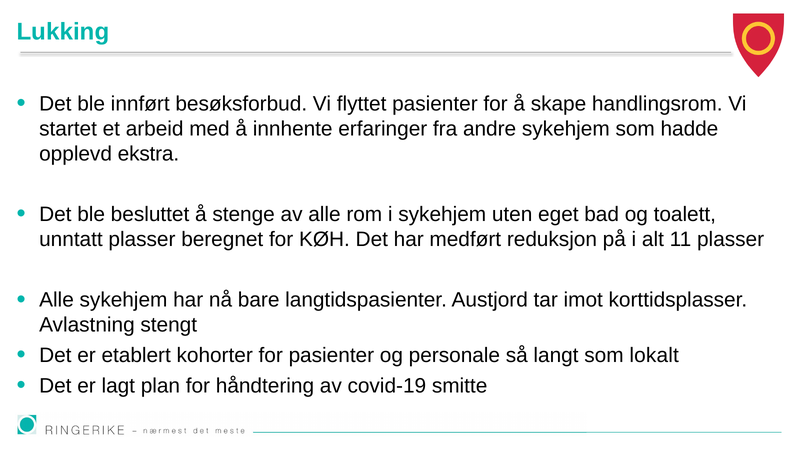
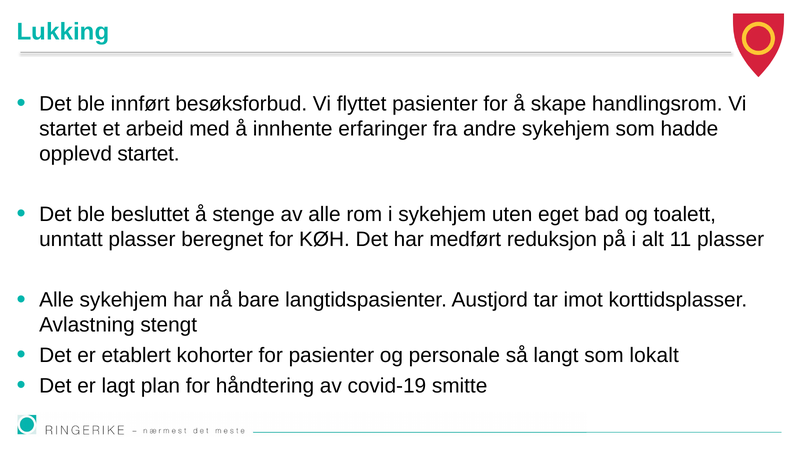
opplevd ekstra: ekstra -> startet (148, 154)
